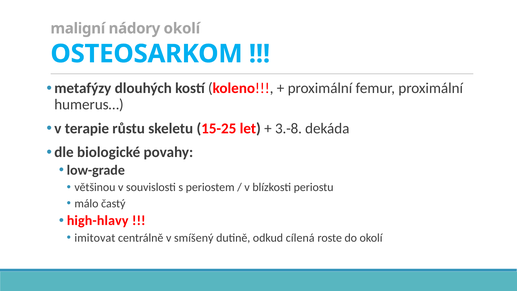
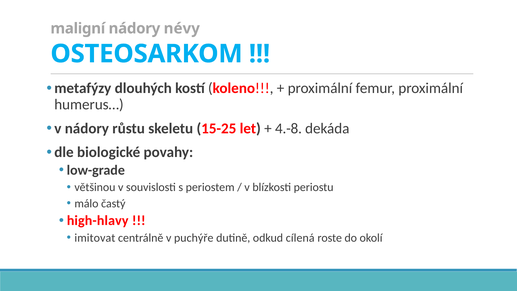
nádory okolí: okolí -> névy (182, 28)
v terapie: terapie -> nádory (87, 128)
3.-8: 3.-8 -> 4.-8 (288, 128)
smíšený: smíšený -> puchýře (194, 238)
